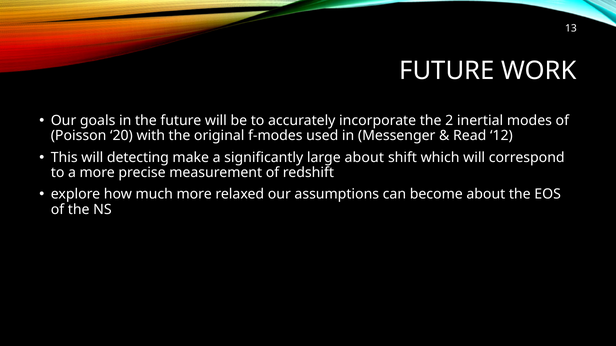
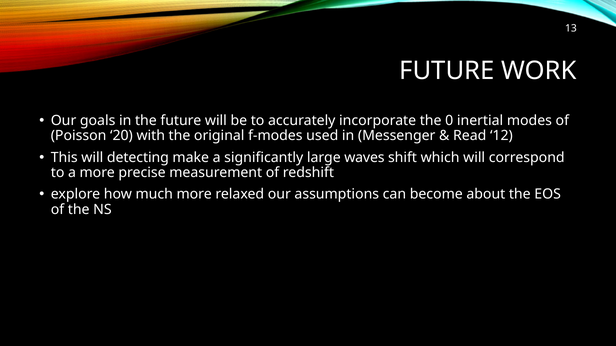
2: 2 -> 0 (449, 121)
large about: about -> waves (364, 158)
